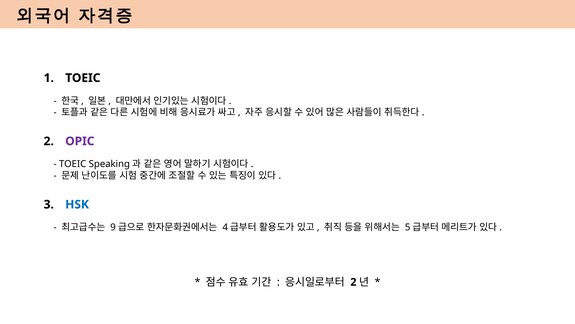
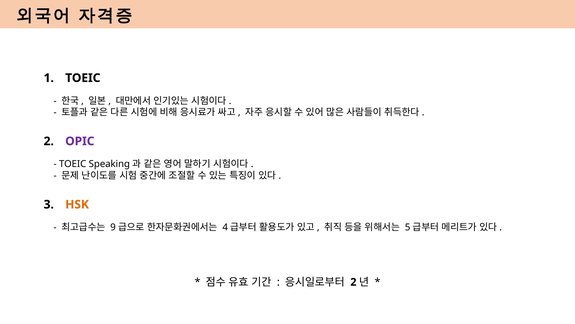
HSK colour: blue -> orange (77, 204)
